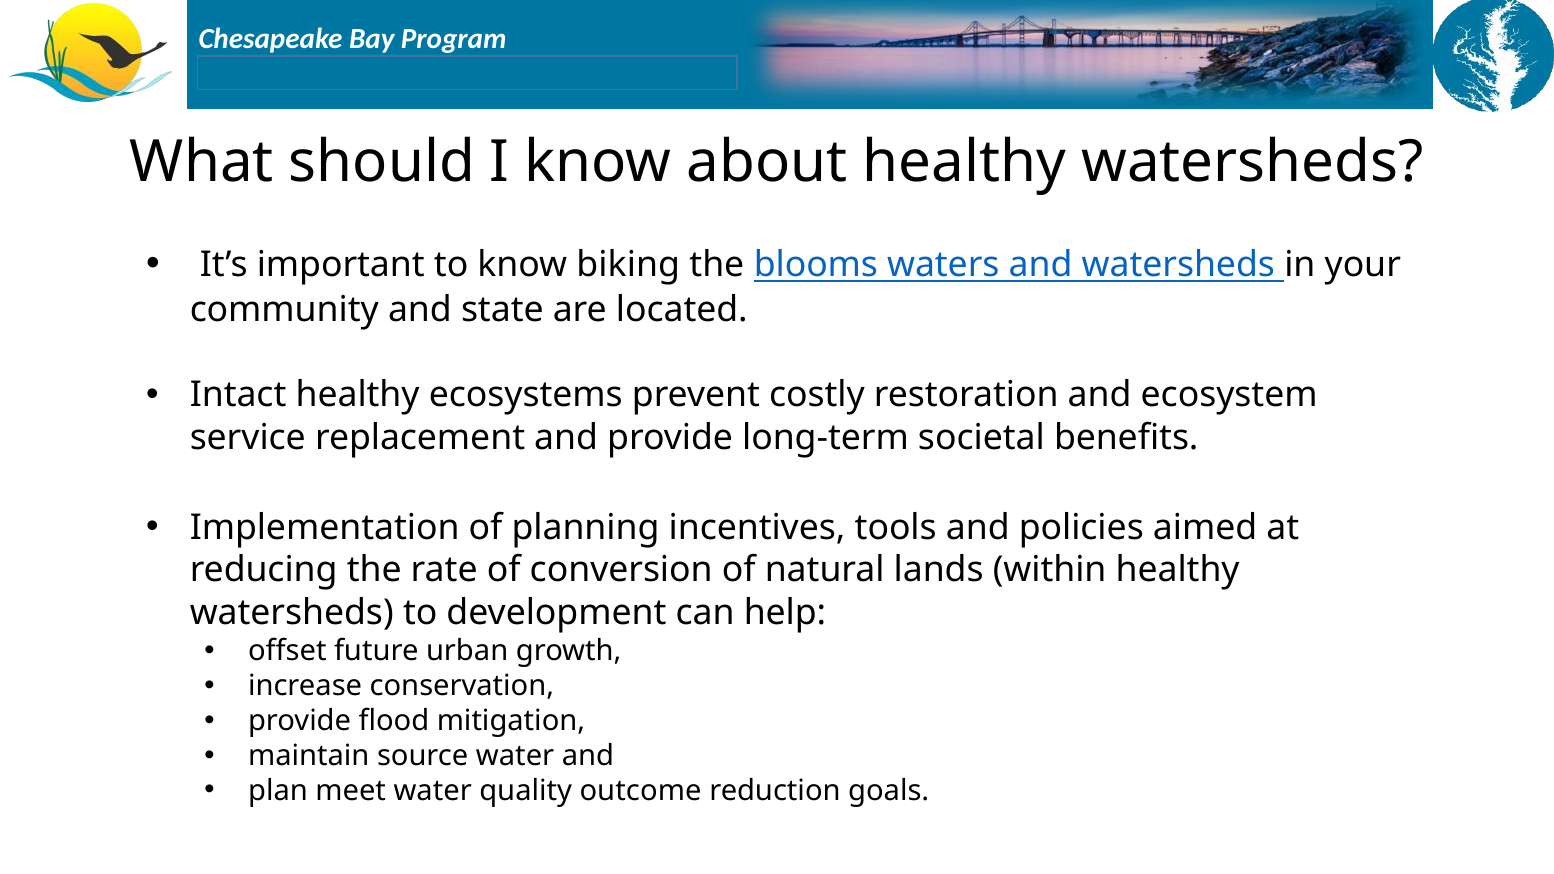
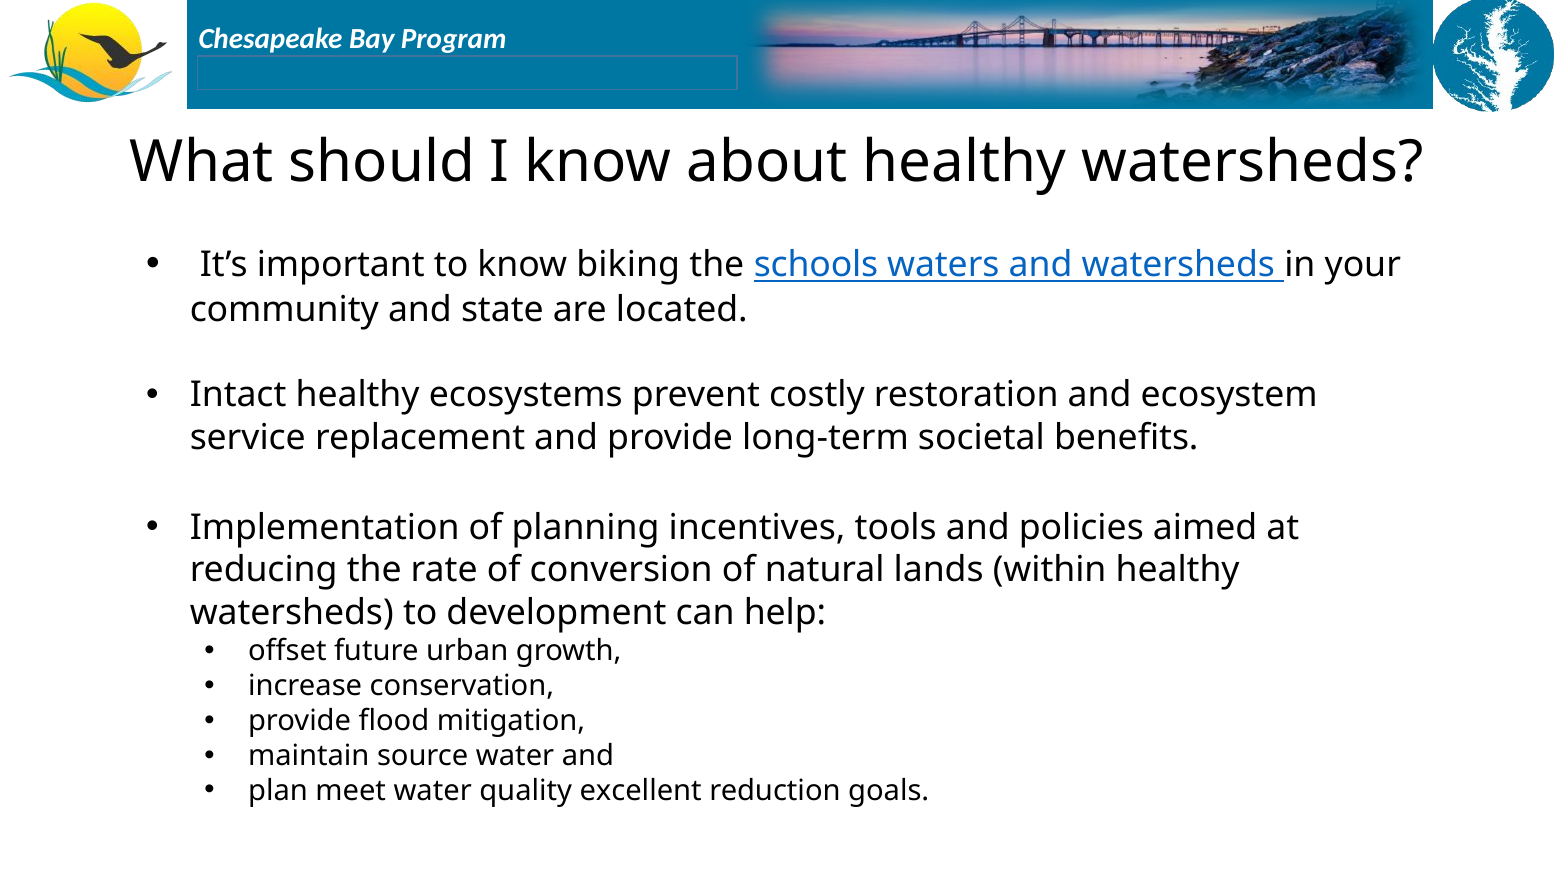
blooms: blooms -> schools (816, 265)
outcome: outcome -> excellent (641, 791)
